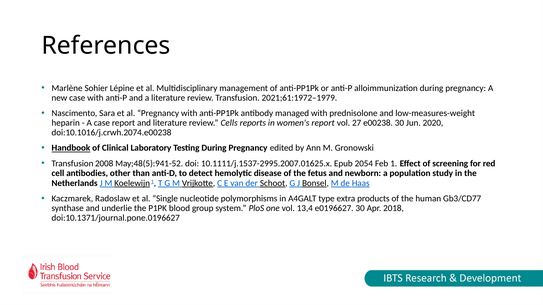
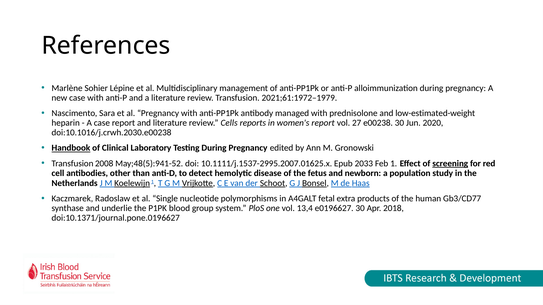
low-measures-weight: low-measures-weight -> low-estimated-weight (435, 113)
doi:10.1016/j.crwh.2074.e00238: doi:10.1016/j.crwh.2074.e00238 -> doi:10.1016/j.crwh.2030.e00238 (111, 133)
2054: 2054 -> 2033 (364, 164)
screening underline: none -> present (450, 164)
type: type -> fetal (327, 199)
